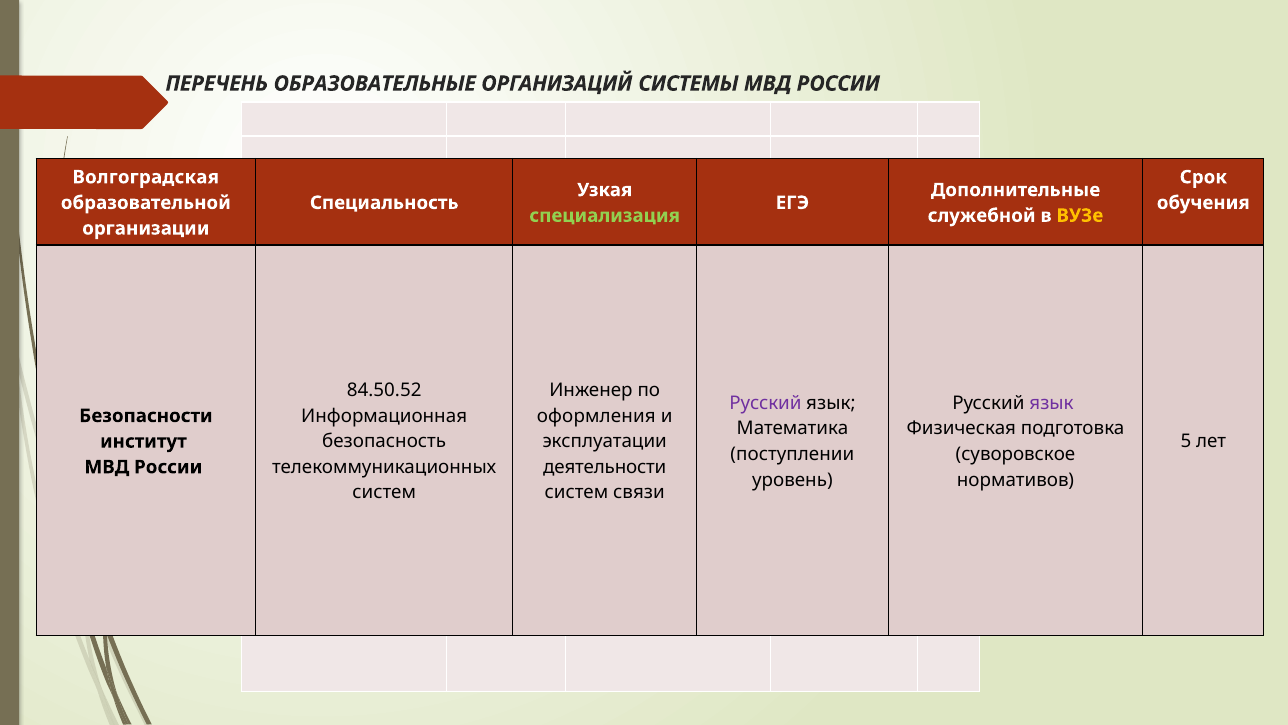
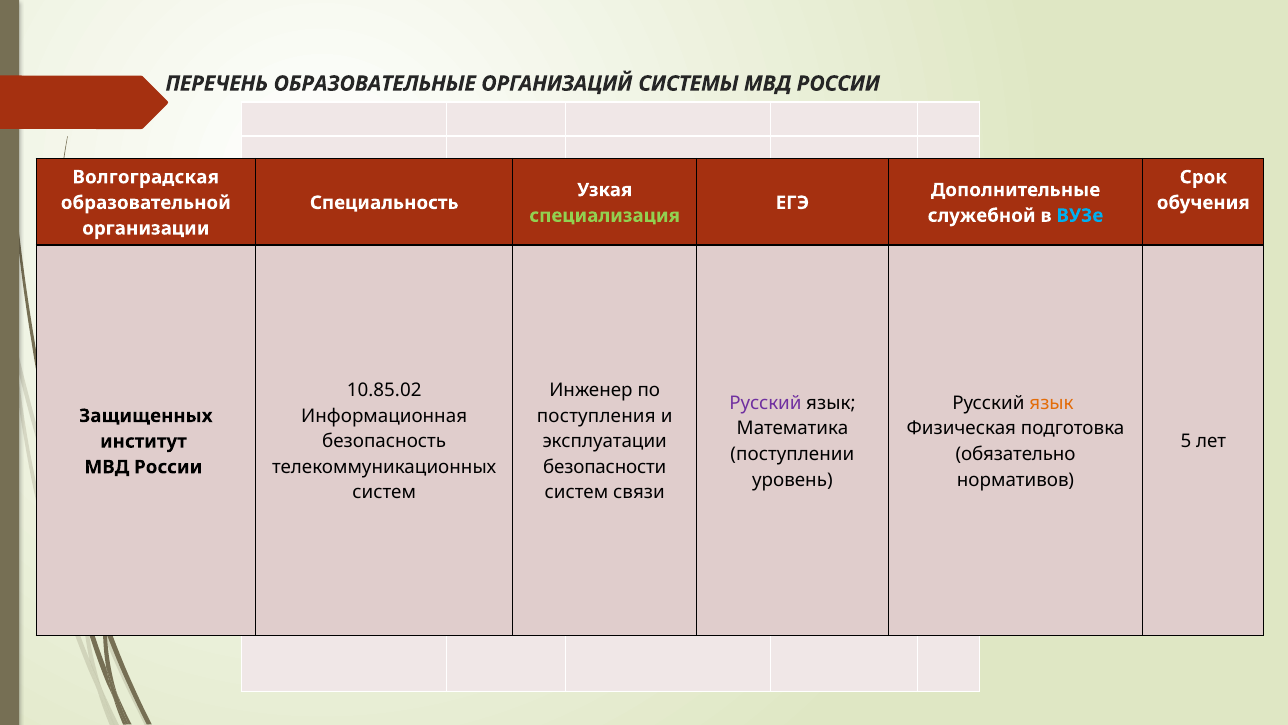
ВУЗе colour: yellow -> light blue (1080, 215)
84.50.52: 84.50.52 -> 10.85.02 (384, 390)
язык colour: purple -> orange (1052, 403)
оформления: оформления -> поступления (596, 416)
Безопасности: Безопасности -> Защищенных (146, 416)
суворовское: суворовское -> обязательно (1016, 454)
деятельности: деятельности -> безопасности (605, 467)
